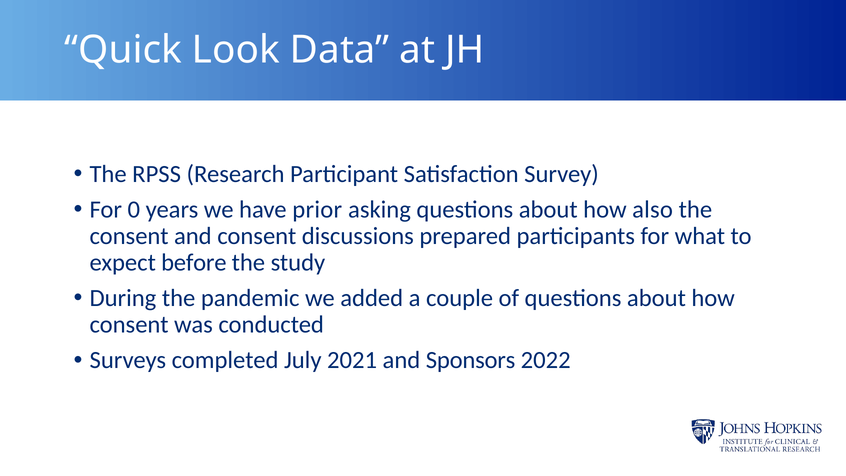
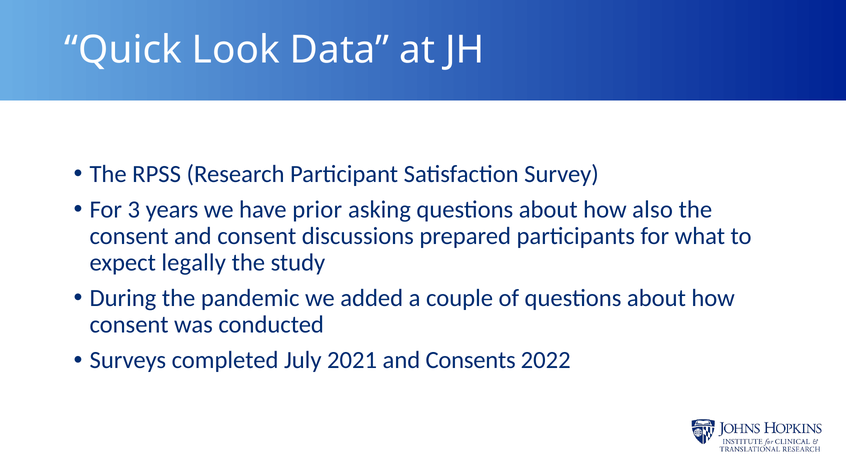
0: 0 -> 3 (134, 209)
before: before -> legally (194, 263)
Sponsors: Sponsors -> Consents (471, 360)
